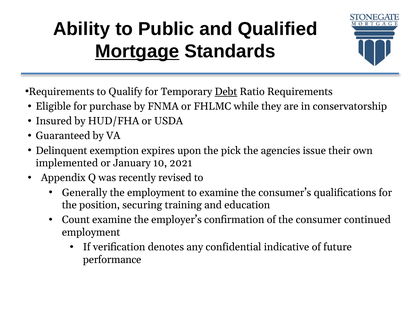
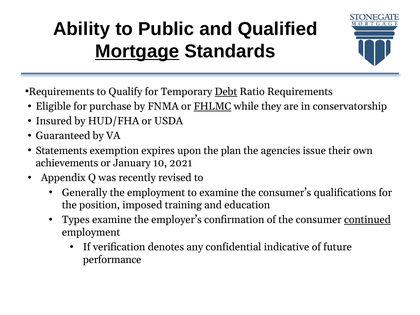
FHLMC underline: none -> present (212, 106)
Delinquent: Delinquent -> Statements (61, 151)
pick: pick -> plan (231, 151)
implemented: implemented -> achievements (67, 163)
securing: securing -> imposed (142, 205)
Count: Count -> Types (76, 220)
continued underline: none -> present (367, 220)
